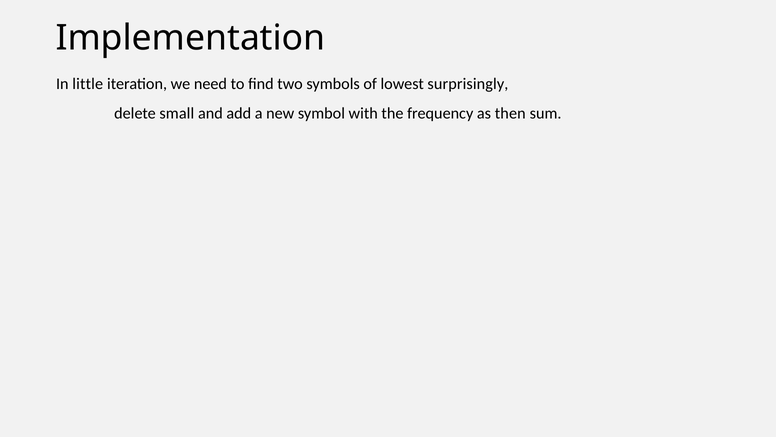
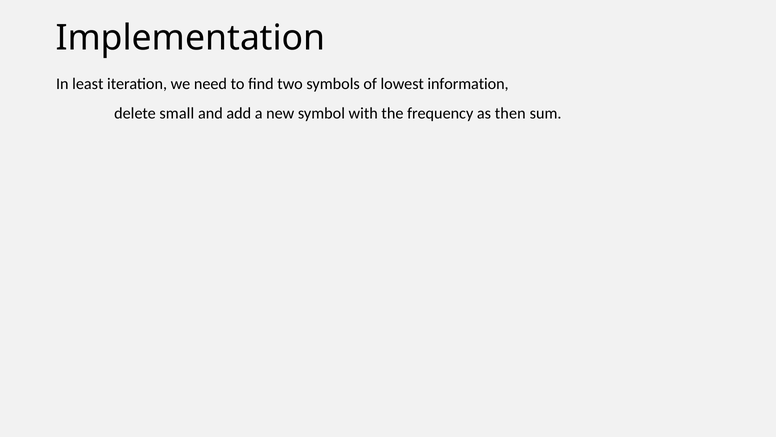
little: little -> least (88, 84)
surprisingly: surprisingly -> information (468, 84)
